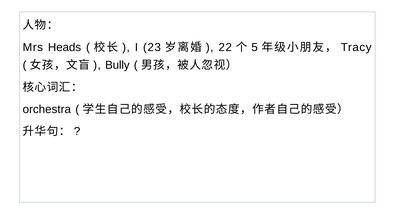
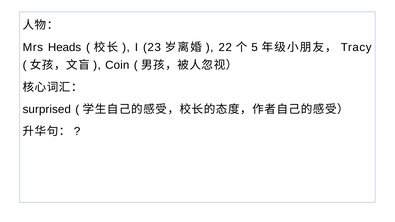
Bully: Bully -> Coin (117, 65)
orchestra: orchestra -> surprised (47, 109)
